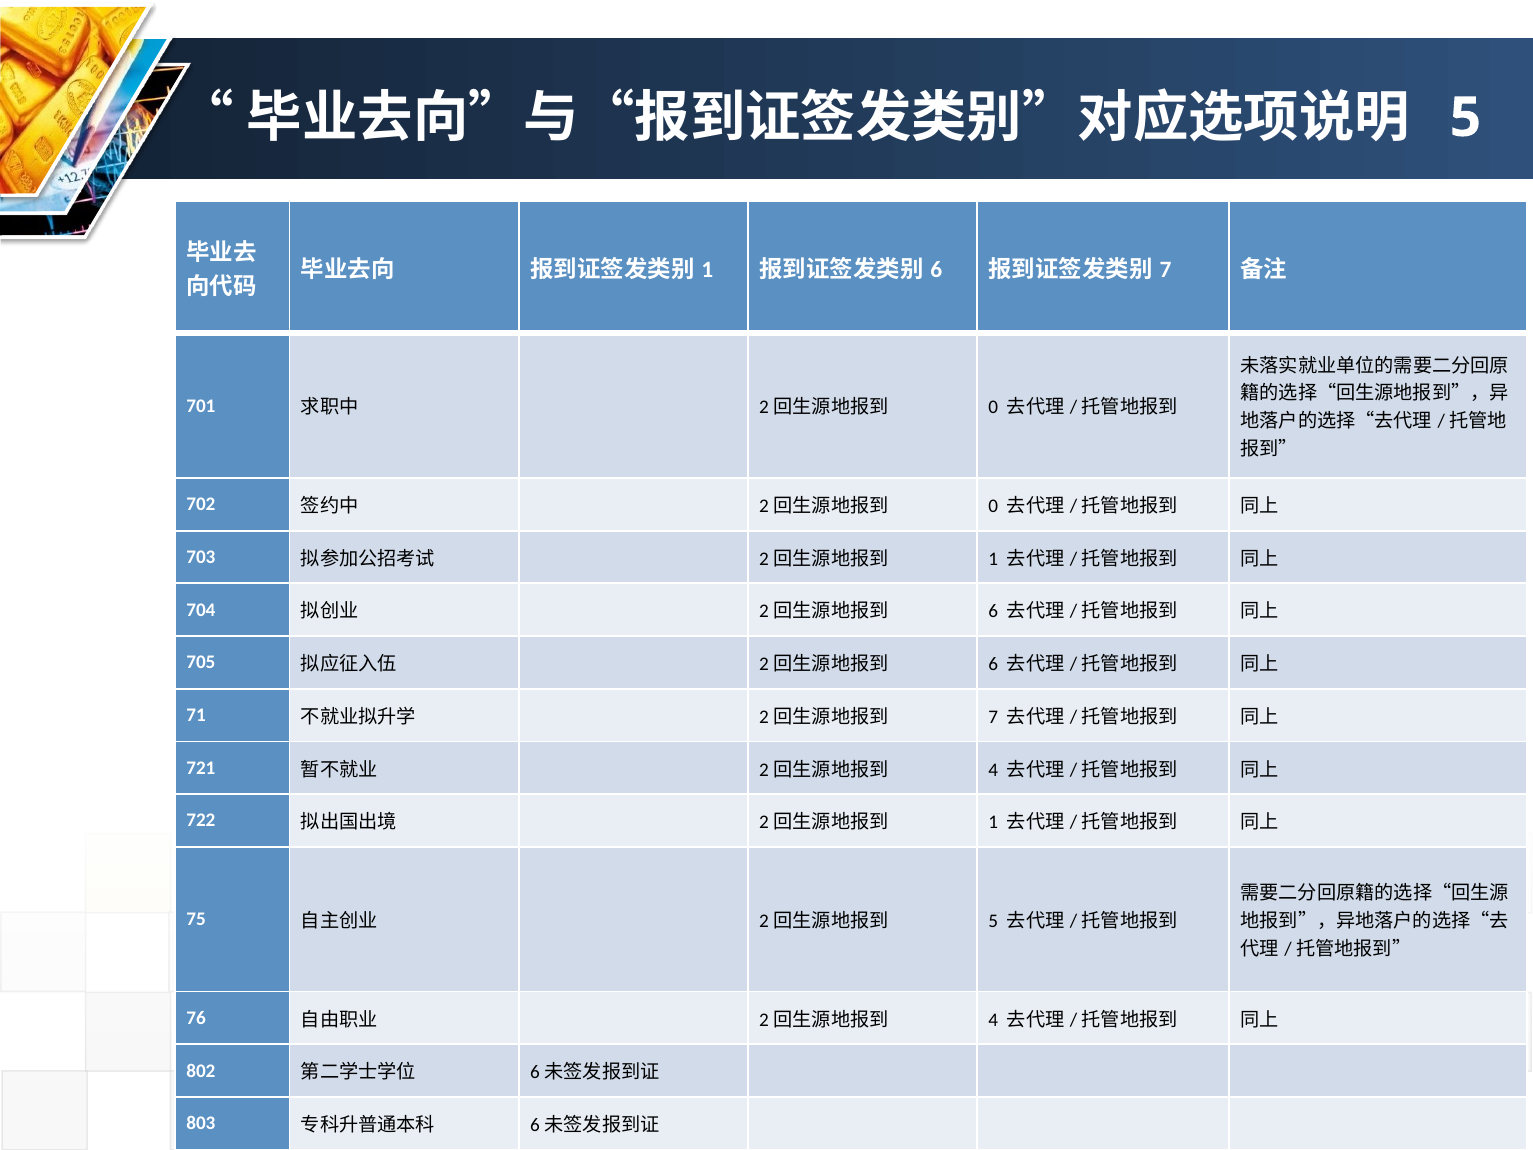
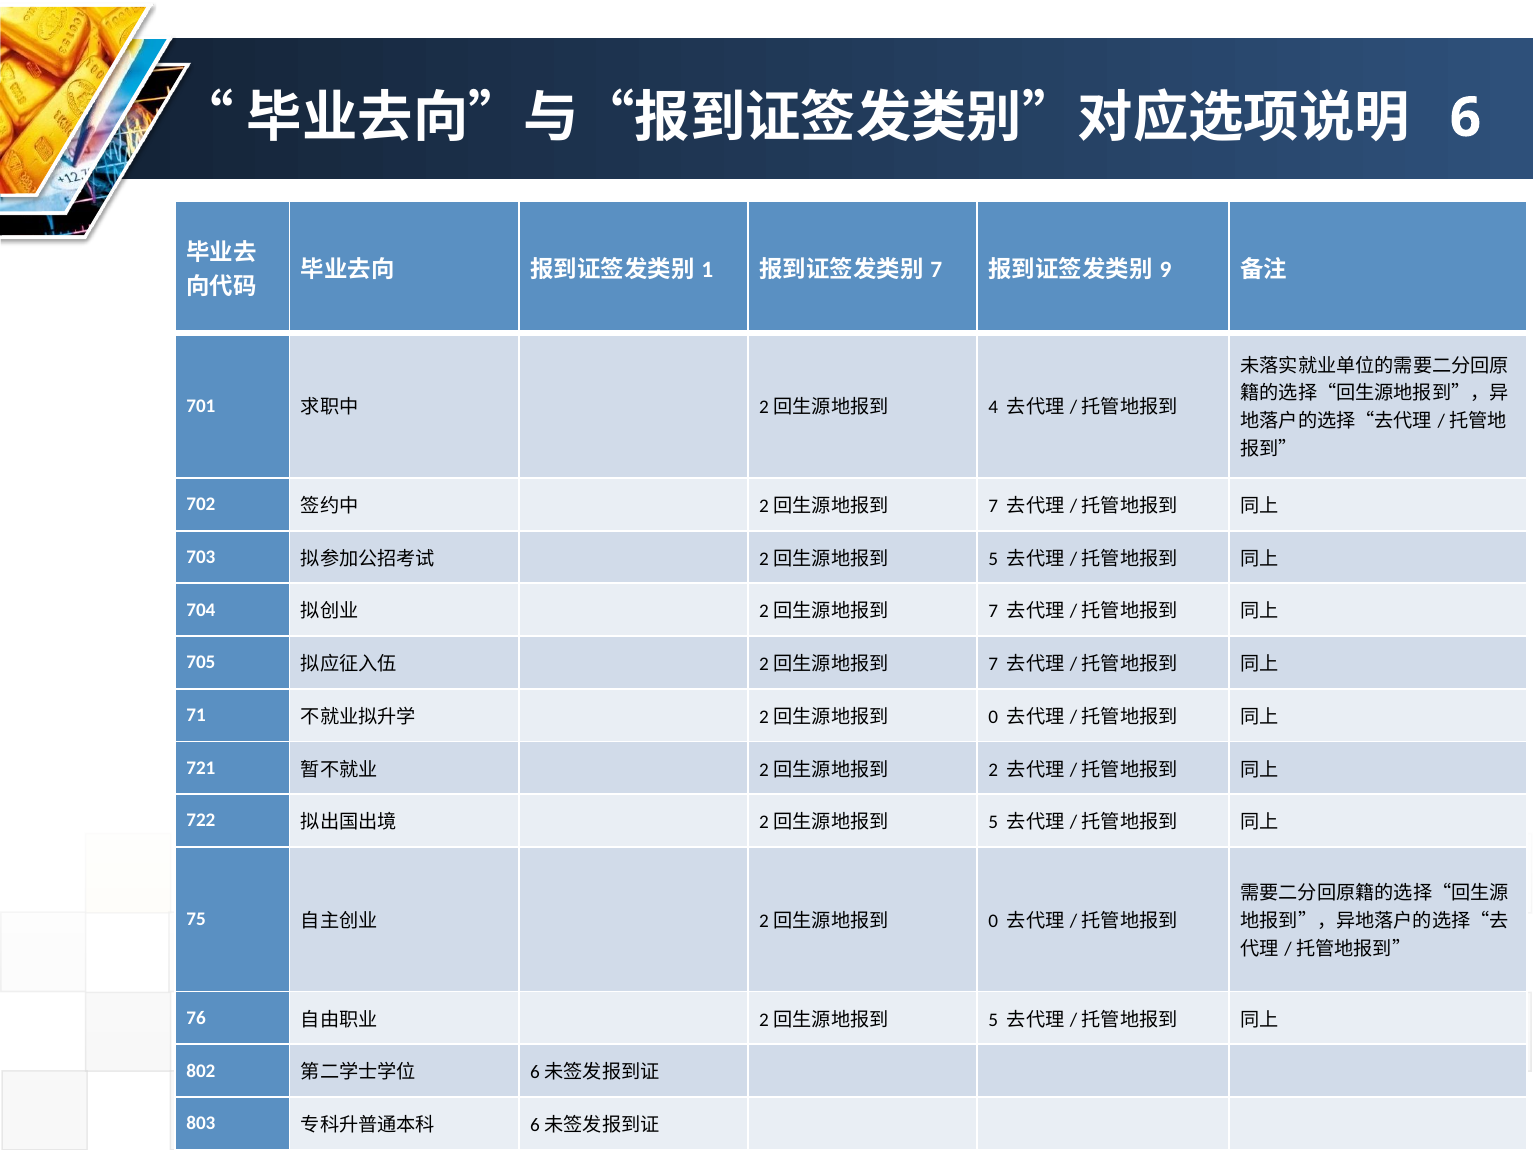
5: 5 -> 6 (1465, 118)
6: 6 -> 7 (936, 270)
7: 7 -> 9 (1166, 270)
0: 0 -> 4 (993, 407)
0: 0 -> 7 (993, 506)
1: 1 -> 5 (993, 559)
6: 6 -> 7 (993, 612)
6: 6 -> 7 (993, 664)
7: 7 -> 0 (993, 717)
4: 4 -> 2 (993, 770)
1: 1 -> 5 (993, 822)
5: 5 -> 0 (993, 921)
4: 4 -> 5 (993, 1020)
